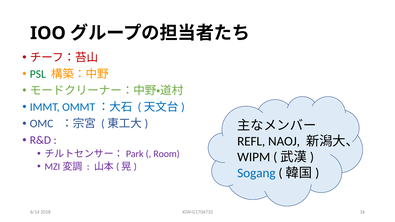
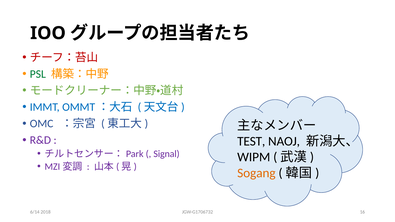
REFL: REFL -> TEST (251, 141)
Room: Room -> Signal (166, 154)
Sogang colour: blue -> orange (256, 173)
